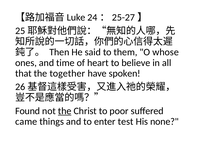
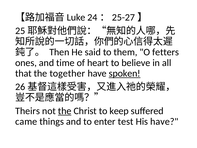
whose: whose -> fetters (166, 52)
spoken underline: none -> present (125, 73)
Found: Found -> Theirs (28, 111)
poor: poor -> keep (119, 111)
His none: none -> have (164, 121)
